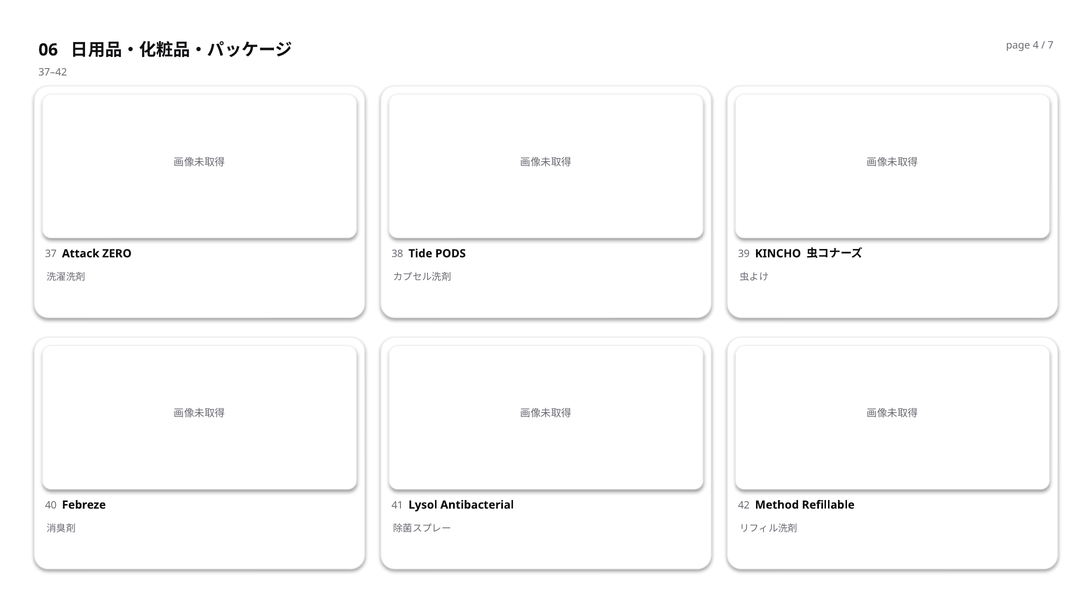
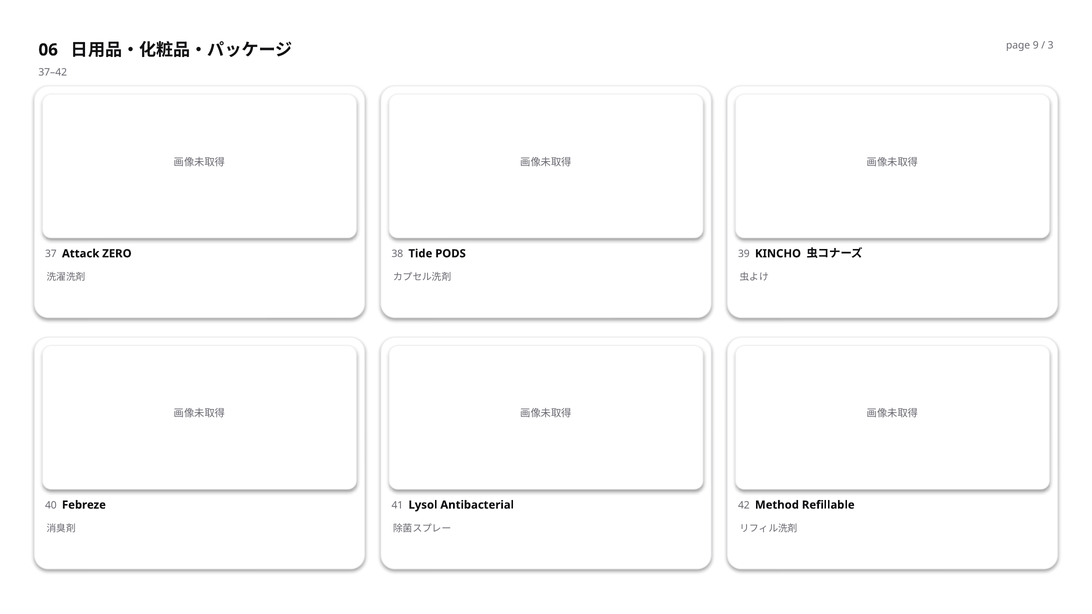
4: 4 -> 9 (1036, 45)
7: 7 -> 3 (1051, 45)
